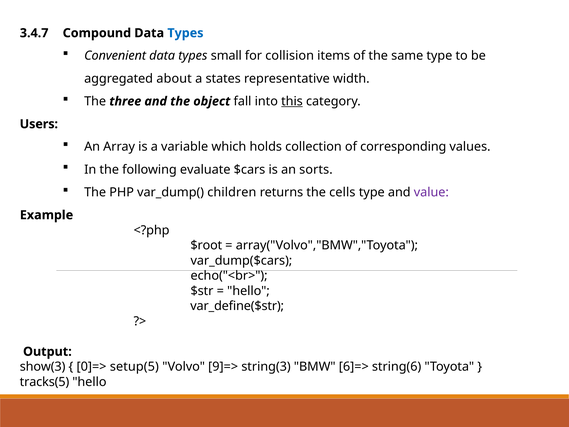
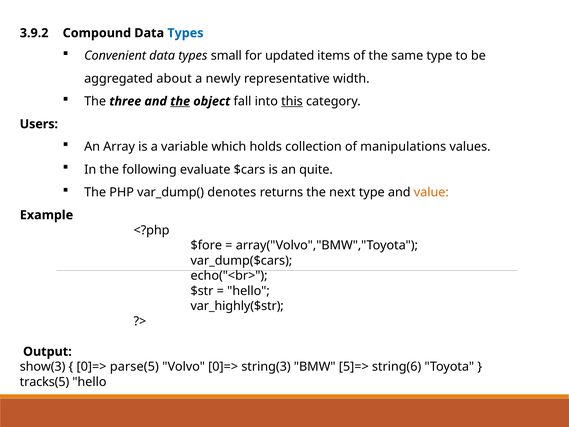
3.4.7: 3.4.7 -> 3.9.2 (34, 33)
collision: collision -> updated (290, 56)
states: states -> newly (223, 79)
the underline: none -> present (180, 101)
corresponding: corresponding -> manipulations (403, 147)
sorts: sorts -> quite (316, 169)
children: children -> denotes (232, 192)
cells: cells -> next (342, 192)
value colour: purple -> orange (431, 192)
$root: $root -> $fore (206, 245)
var_define($str: var_define($str -> var_highly($str (237, 306)
setup(5: setup(5 -> parse(5 (134, 367)
Volvo 9]=>: 9]=> -> 0]=> (223, 367)
6]=>: 6]=> -> 5]=> (354, 367)
